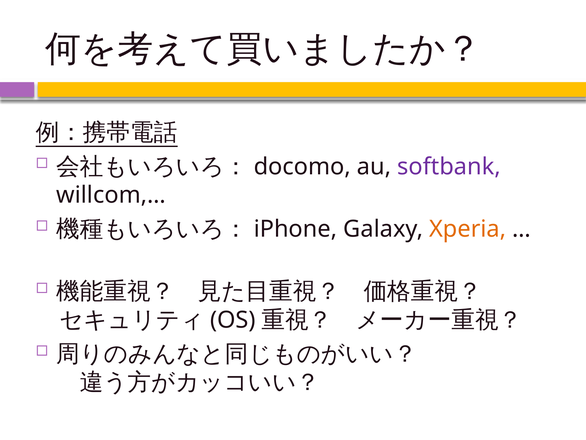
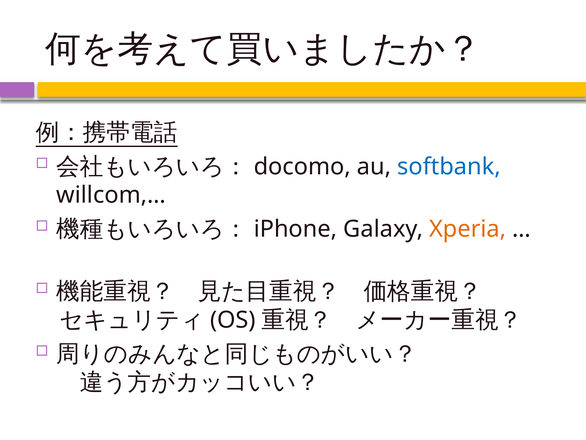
softbank colour: purple -> blue (449, 166)
